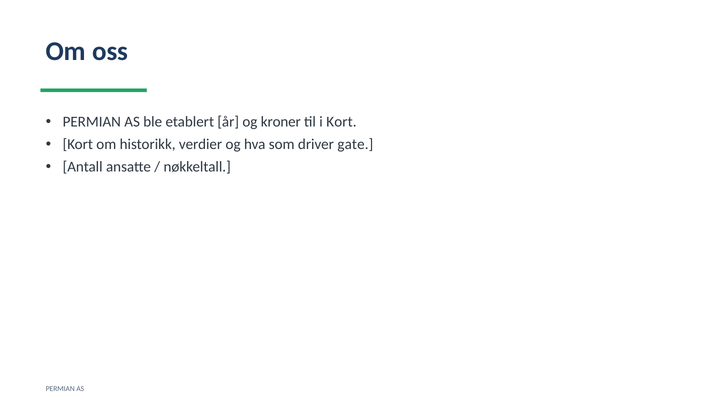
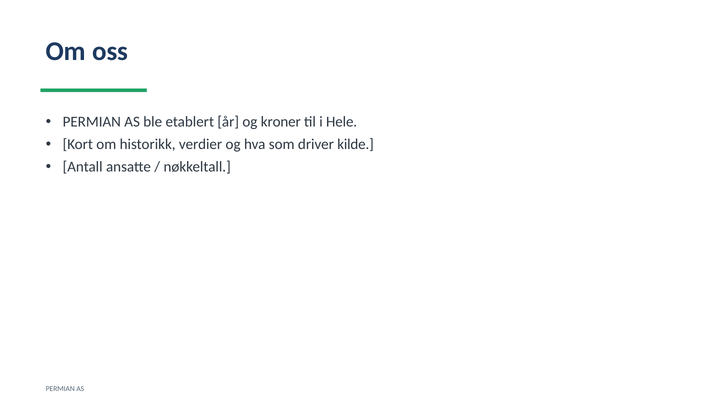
i Kort: Kort -> Hele (342, 122)
gate: gate -> kilde (356, 144)
